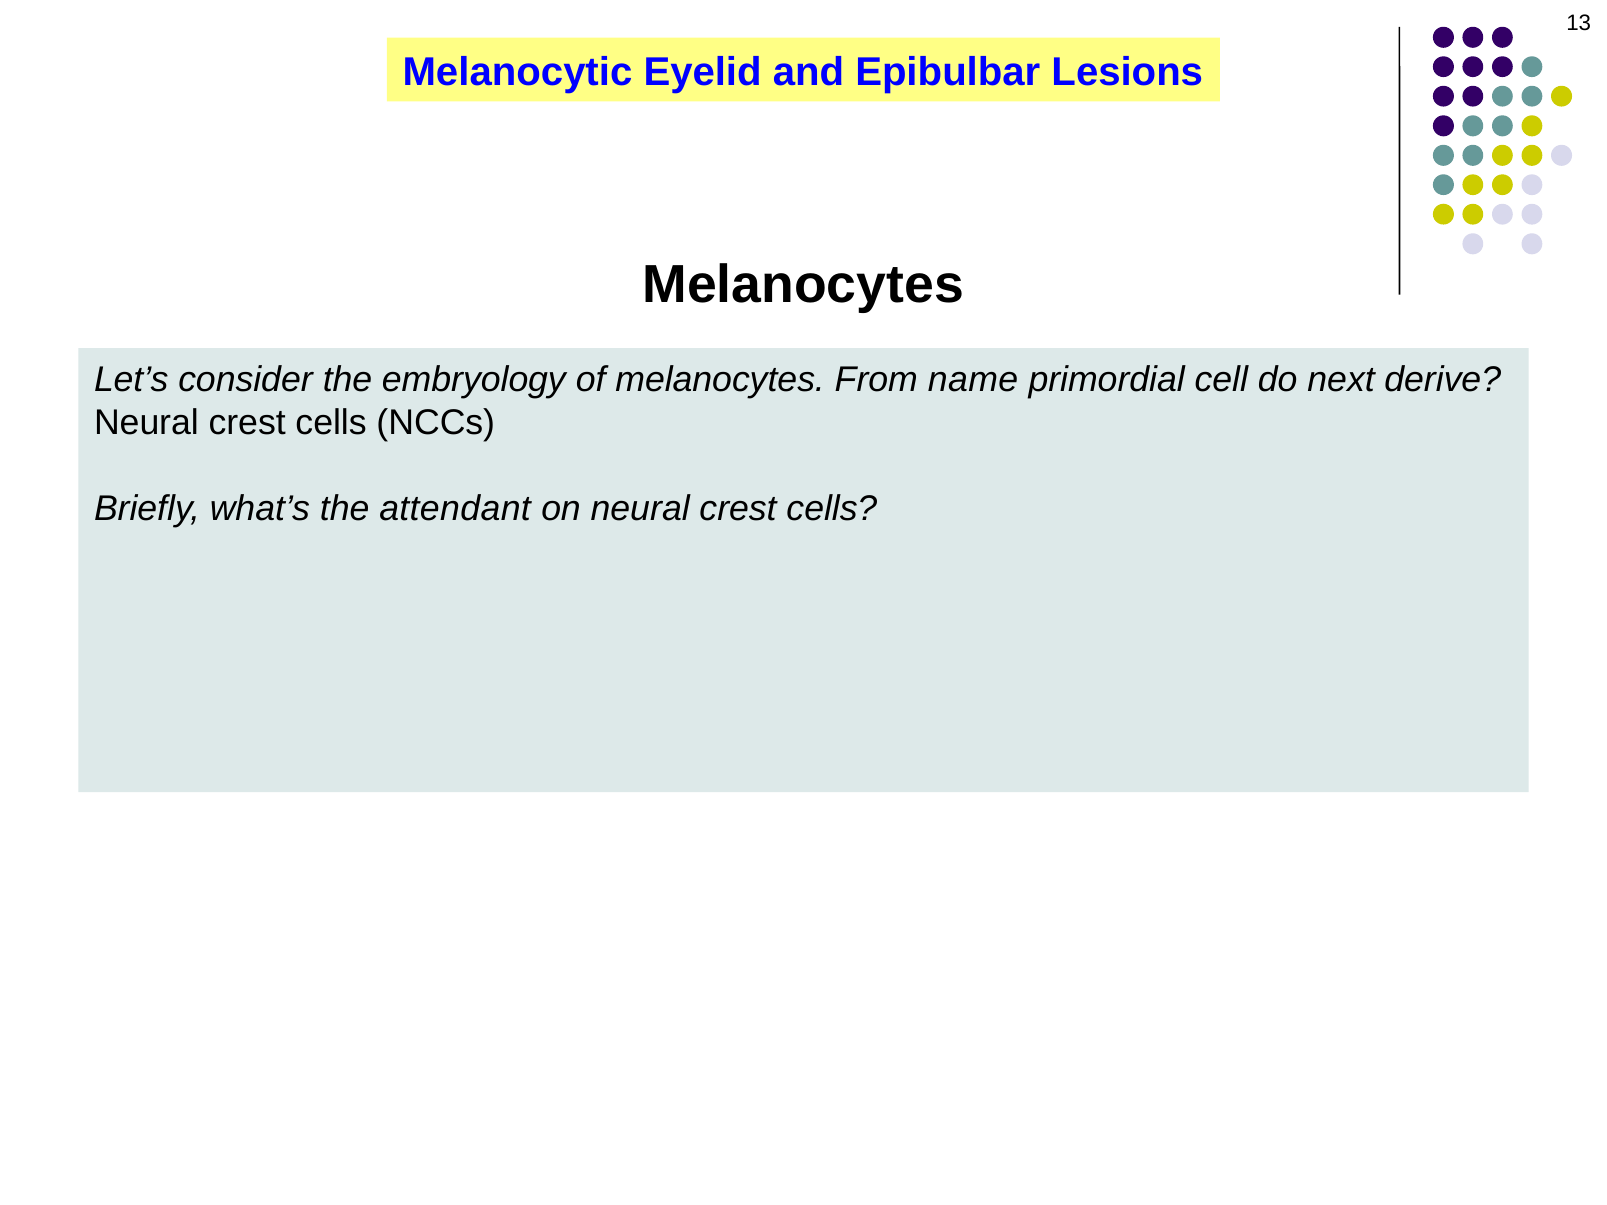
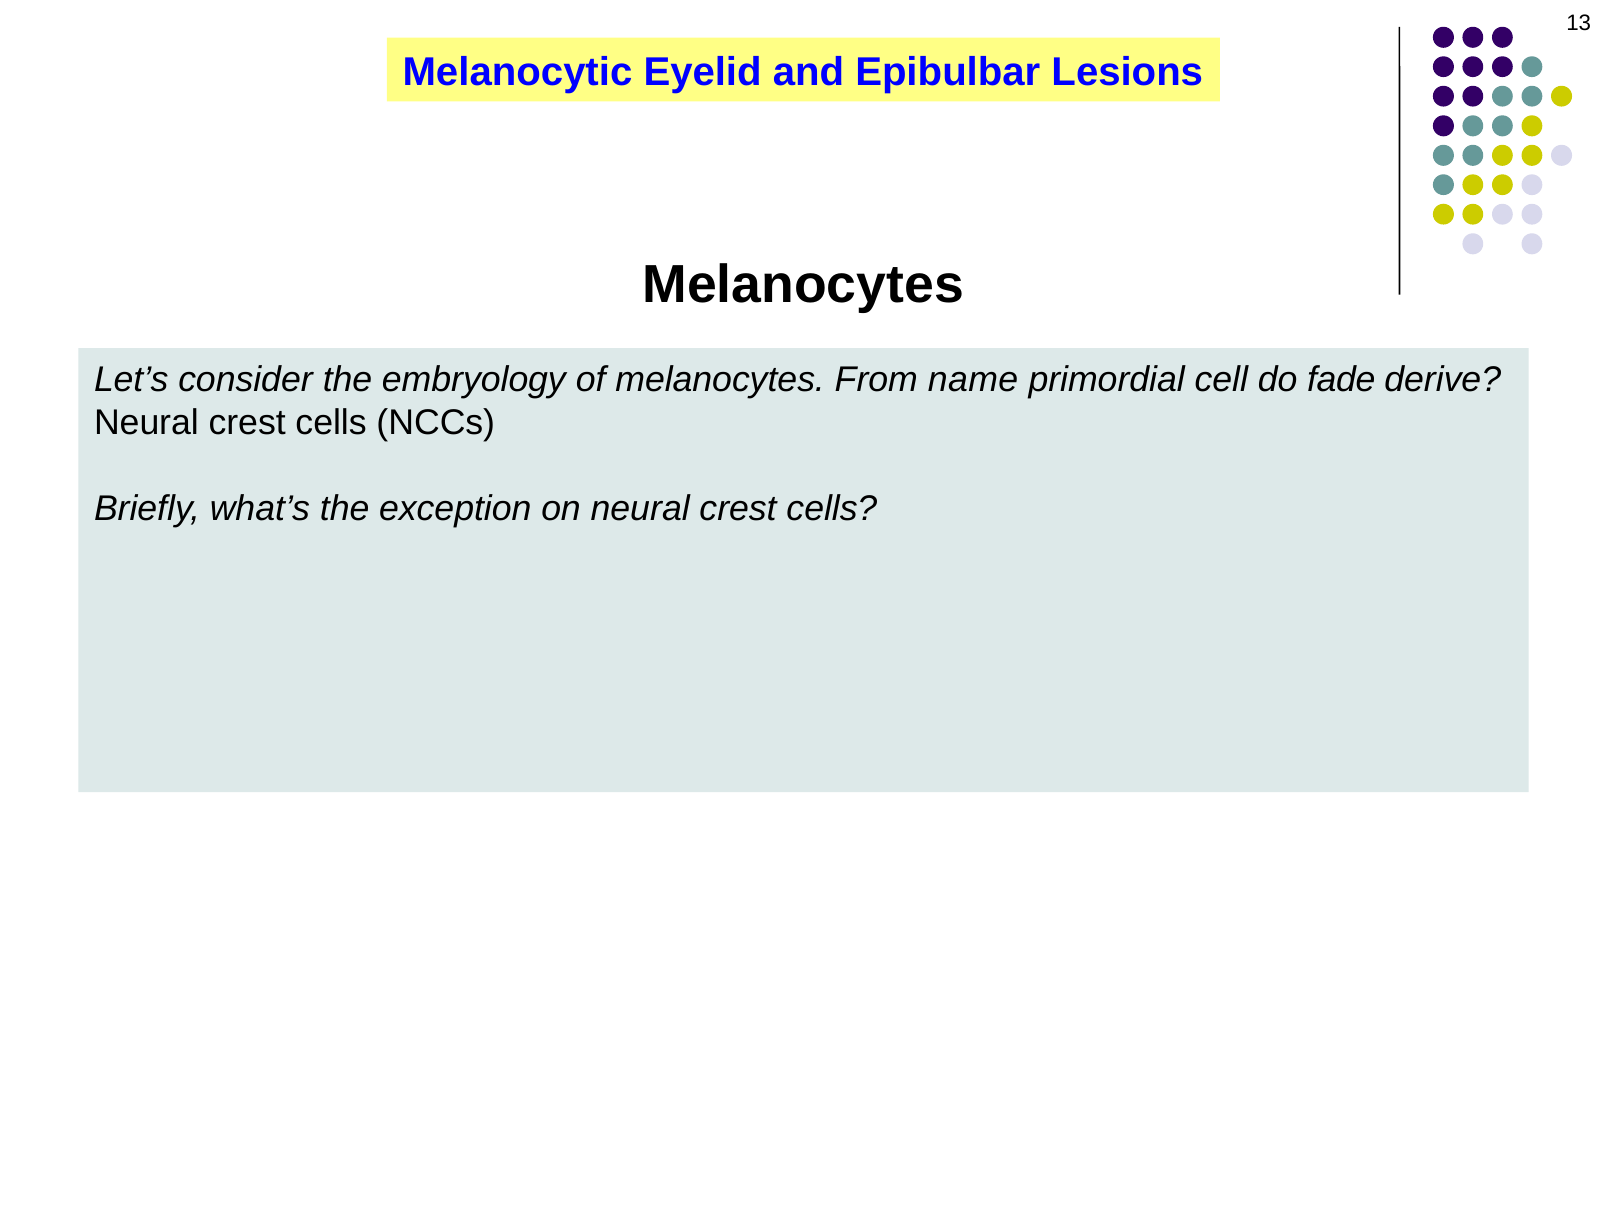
next: next -> fade (1341, 380)
attendant: attendant -> exception (455, 508)
